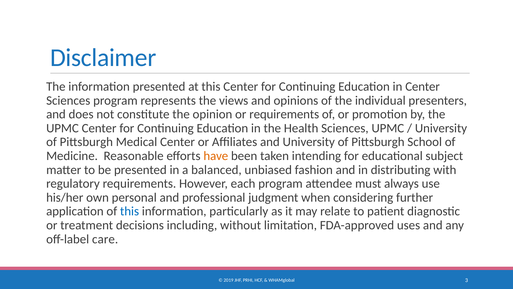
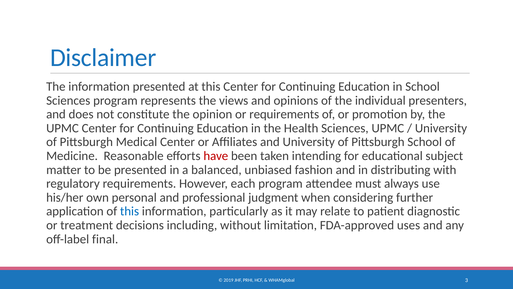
in Center: Center -> School (422, 86)
have colour: orange -> red (216, 156)
care: care -> final (105, 239)
